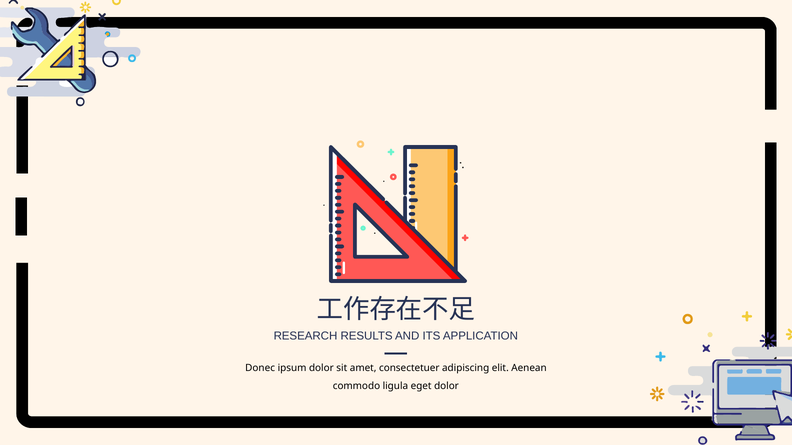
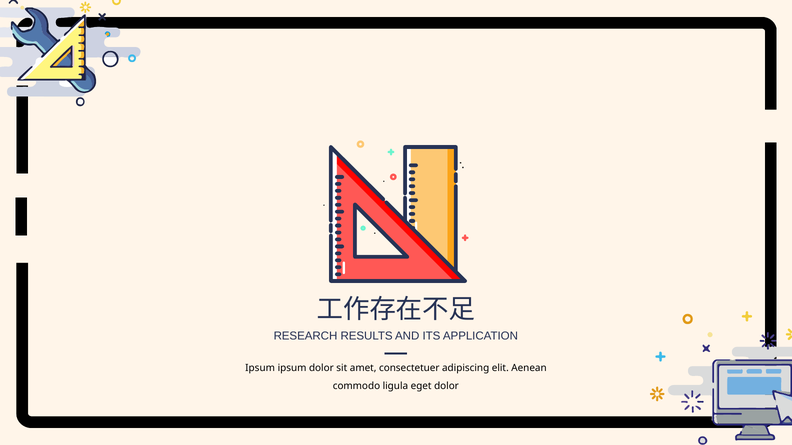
Donec: Donec -> Ipsum (260, 369)
